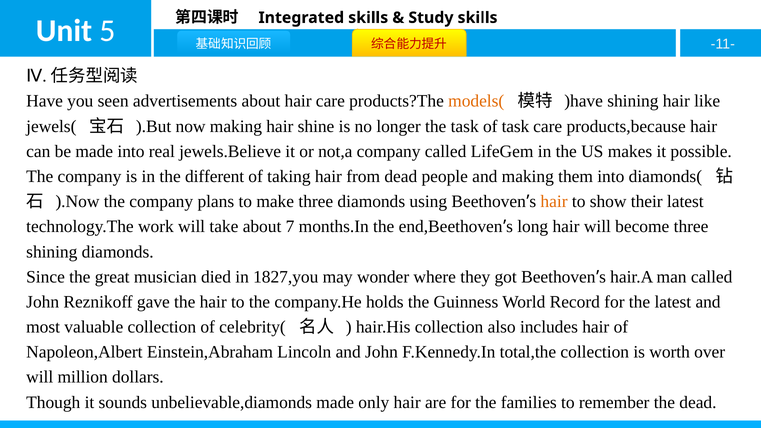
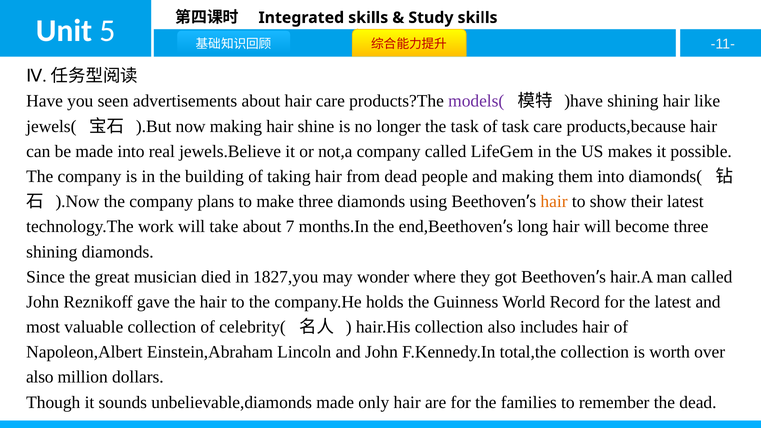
models( colour: orange -> purple (476, 101)
different: different -> building (215, 177)
will: will -> also (40, 377)
